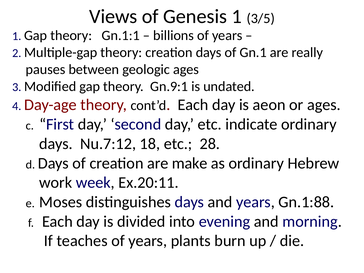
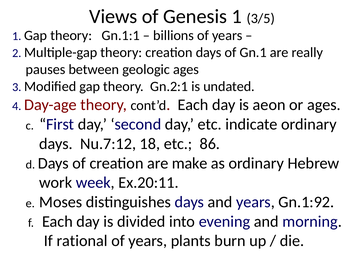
Gn.9:1: Gn.9:1 -> Gn.2:1 (169, 87)
28: 28 -> 86 (210, 144)
Gn.1:88: Gn.1:88 -> Gn.1:92 (306, 202)
teaches: teaches -> rational (82, 241)
